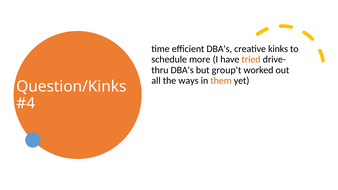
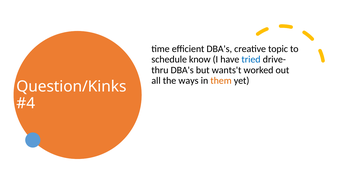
kinks: kinks -> topic (278, 49)
more: more -> know (200, 59)
tried colour: orange -> blue (251, 59)
group't: group't -> wants't (227, 70)
